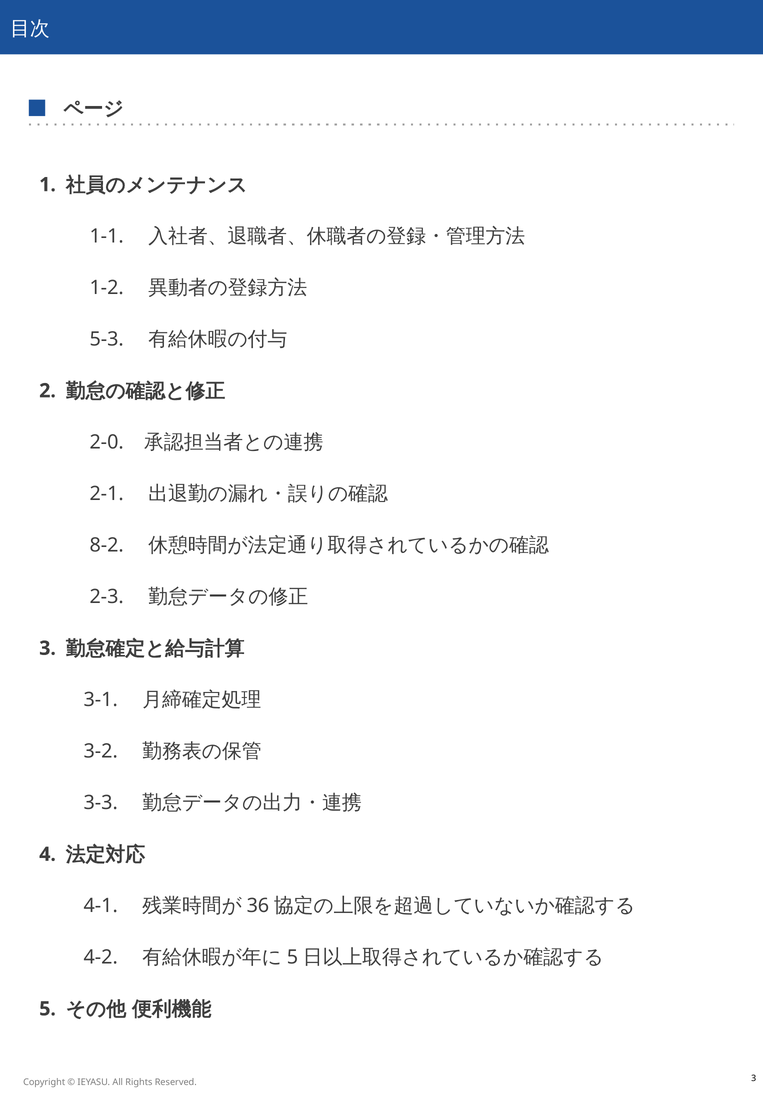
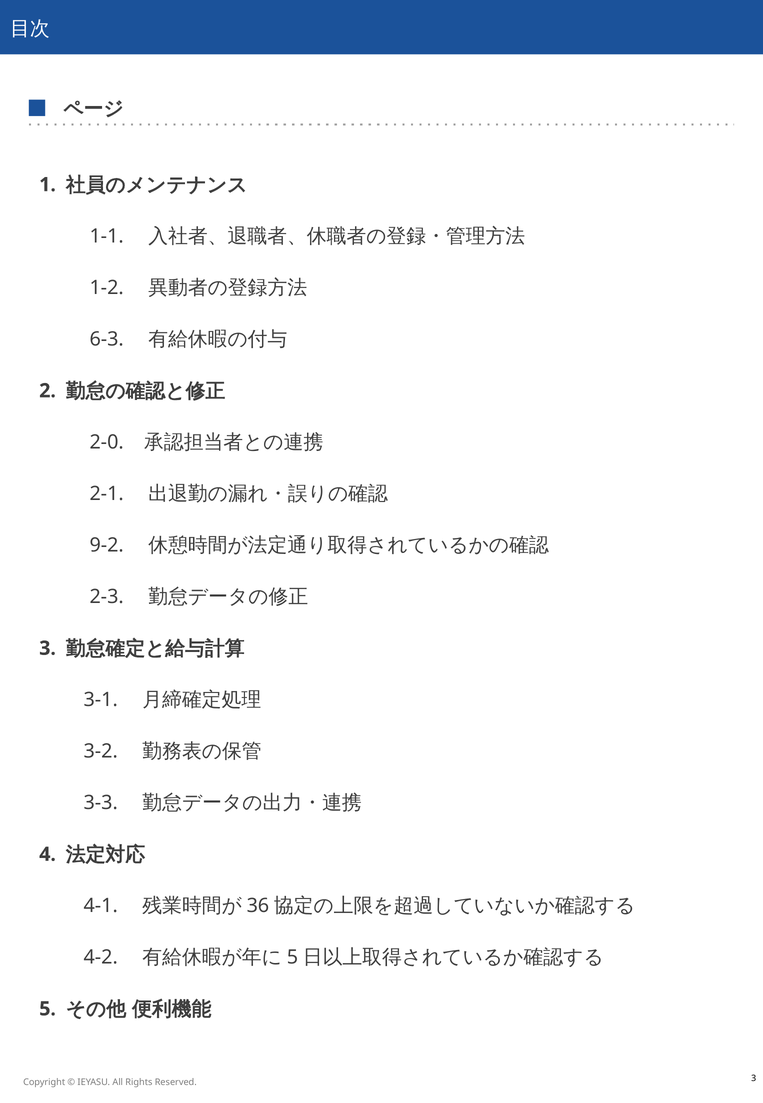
5-3: 5-3 -> 6-3 (107, 339)
8-2: 8-2 -> 9-2 (107, 545)
